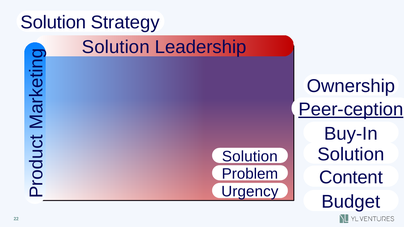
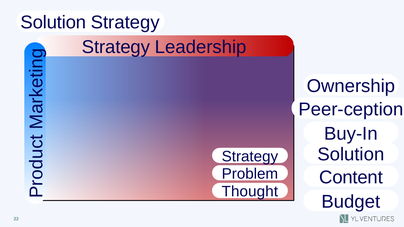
Solution: Solution -> Strategy (116, 47)
Peer-ception underline: present -> none (351, 109)
Solution: Solution -> Strategy (250, 157)
Urgency: Urgency -> Thought (250, 192)
